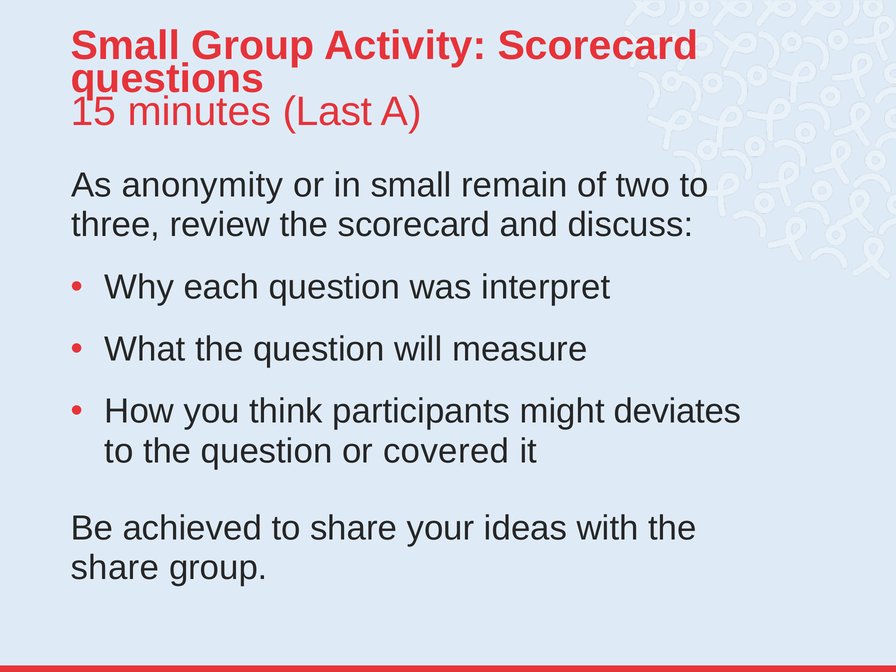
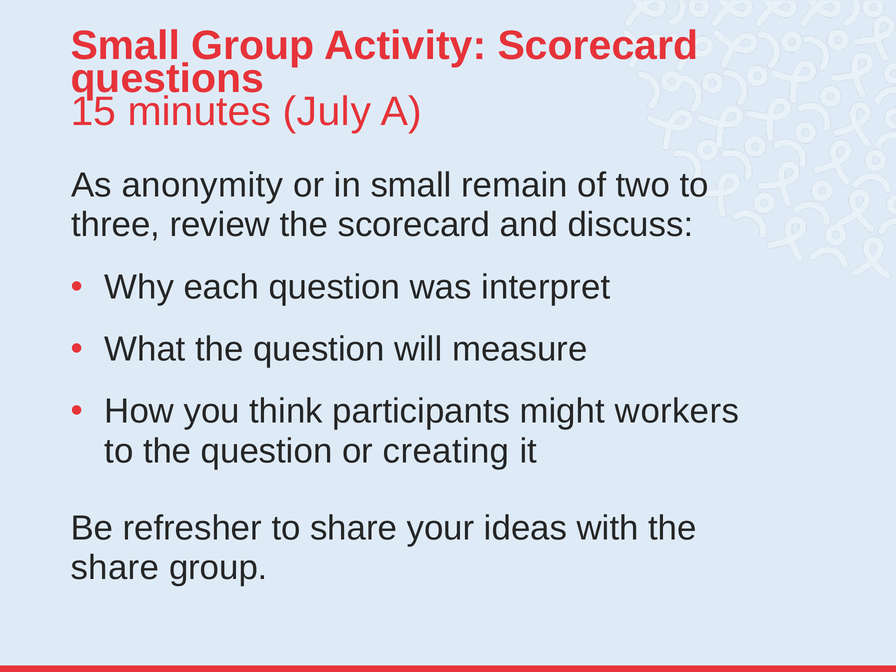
Last: Last -> July (327, 112)
deviates: deviates -> workers (677, 411)
covered: covered -> creating (446, 451)
achieved: achieved -> refresher (192, 528)
